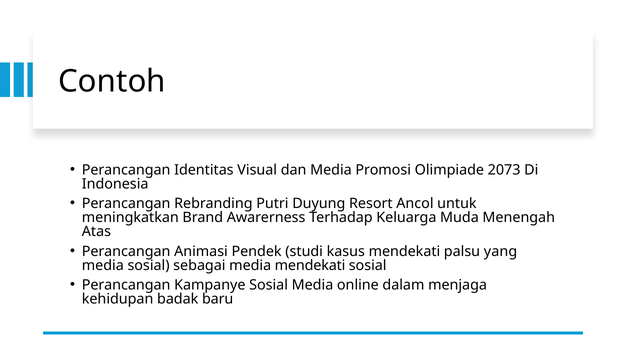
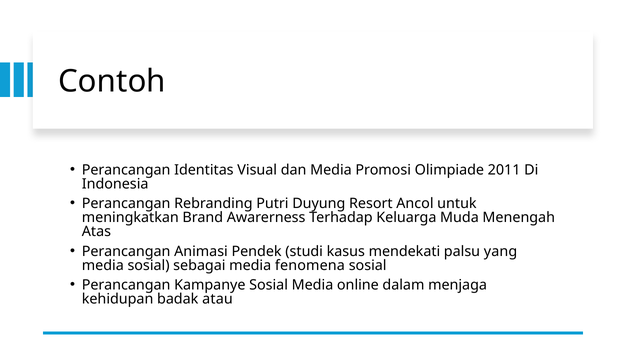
2073: 2073 -> 2011 (504, 170)
media mendekati: mendekati -> fenomena (310, 265)
baru: baru -> atau (218, 299)
